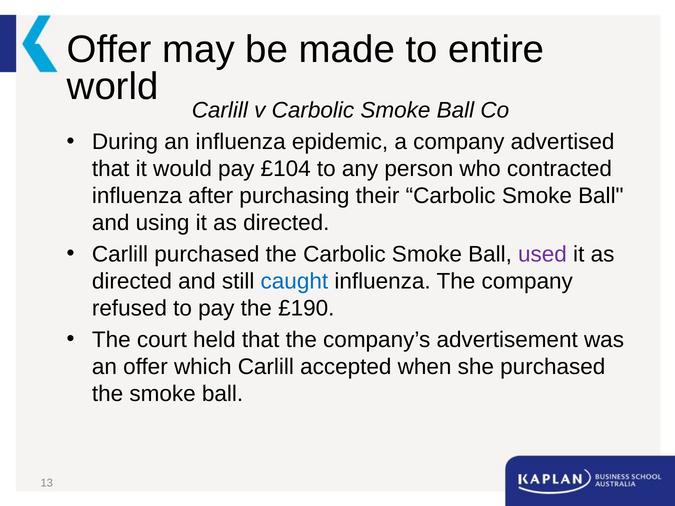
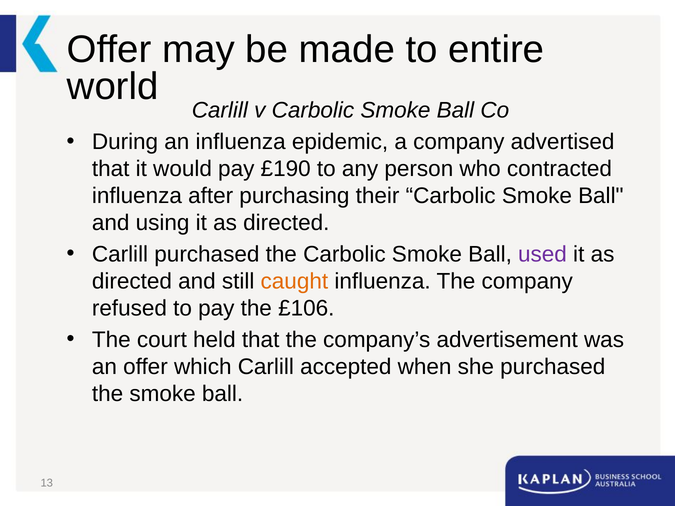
£104: £104 -> £190 (286, 169)
caught colour: blue -> orange (294, 281)
£190: £190 -> £106 (306, 308)
